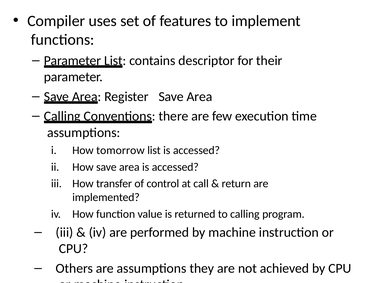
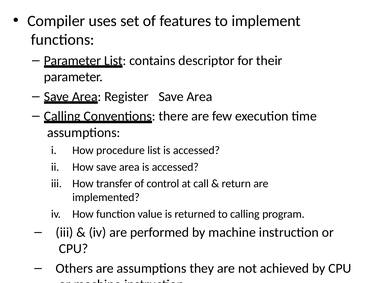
tomorrow: tomorrow -> procedure (120, 151)
